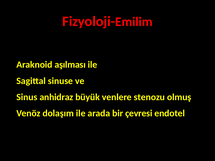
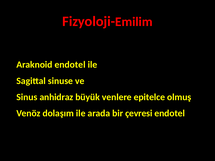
Araknoid aşılması: aşılması -> endotel (70, 65)
stenozu: stenozu -> epitelce (149, 97)
